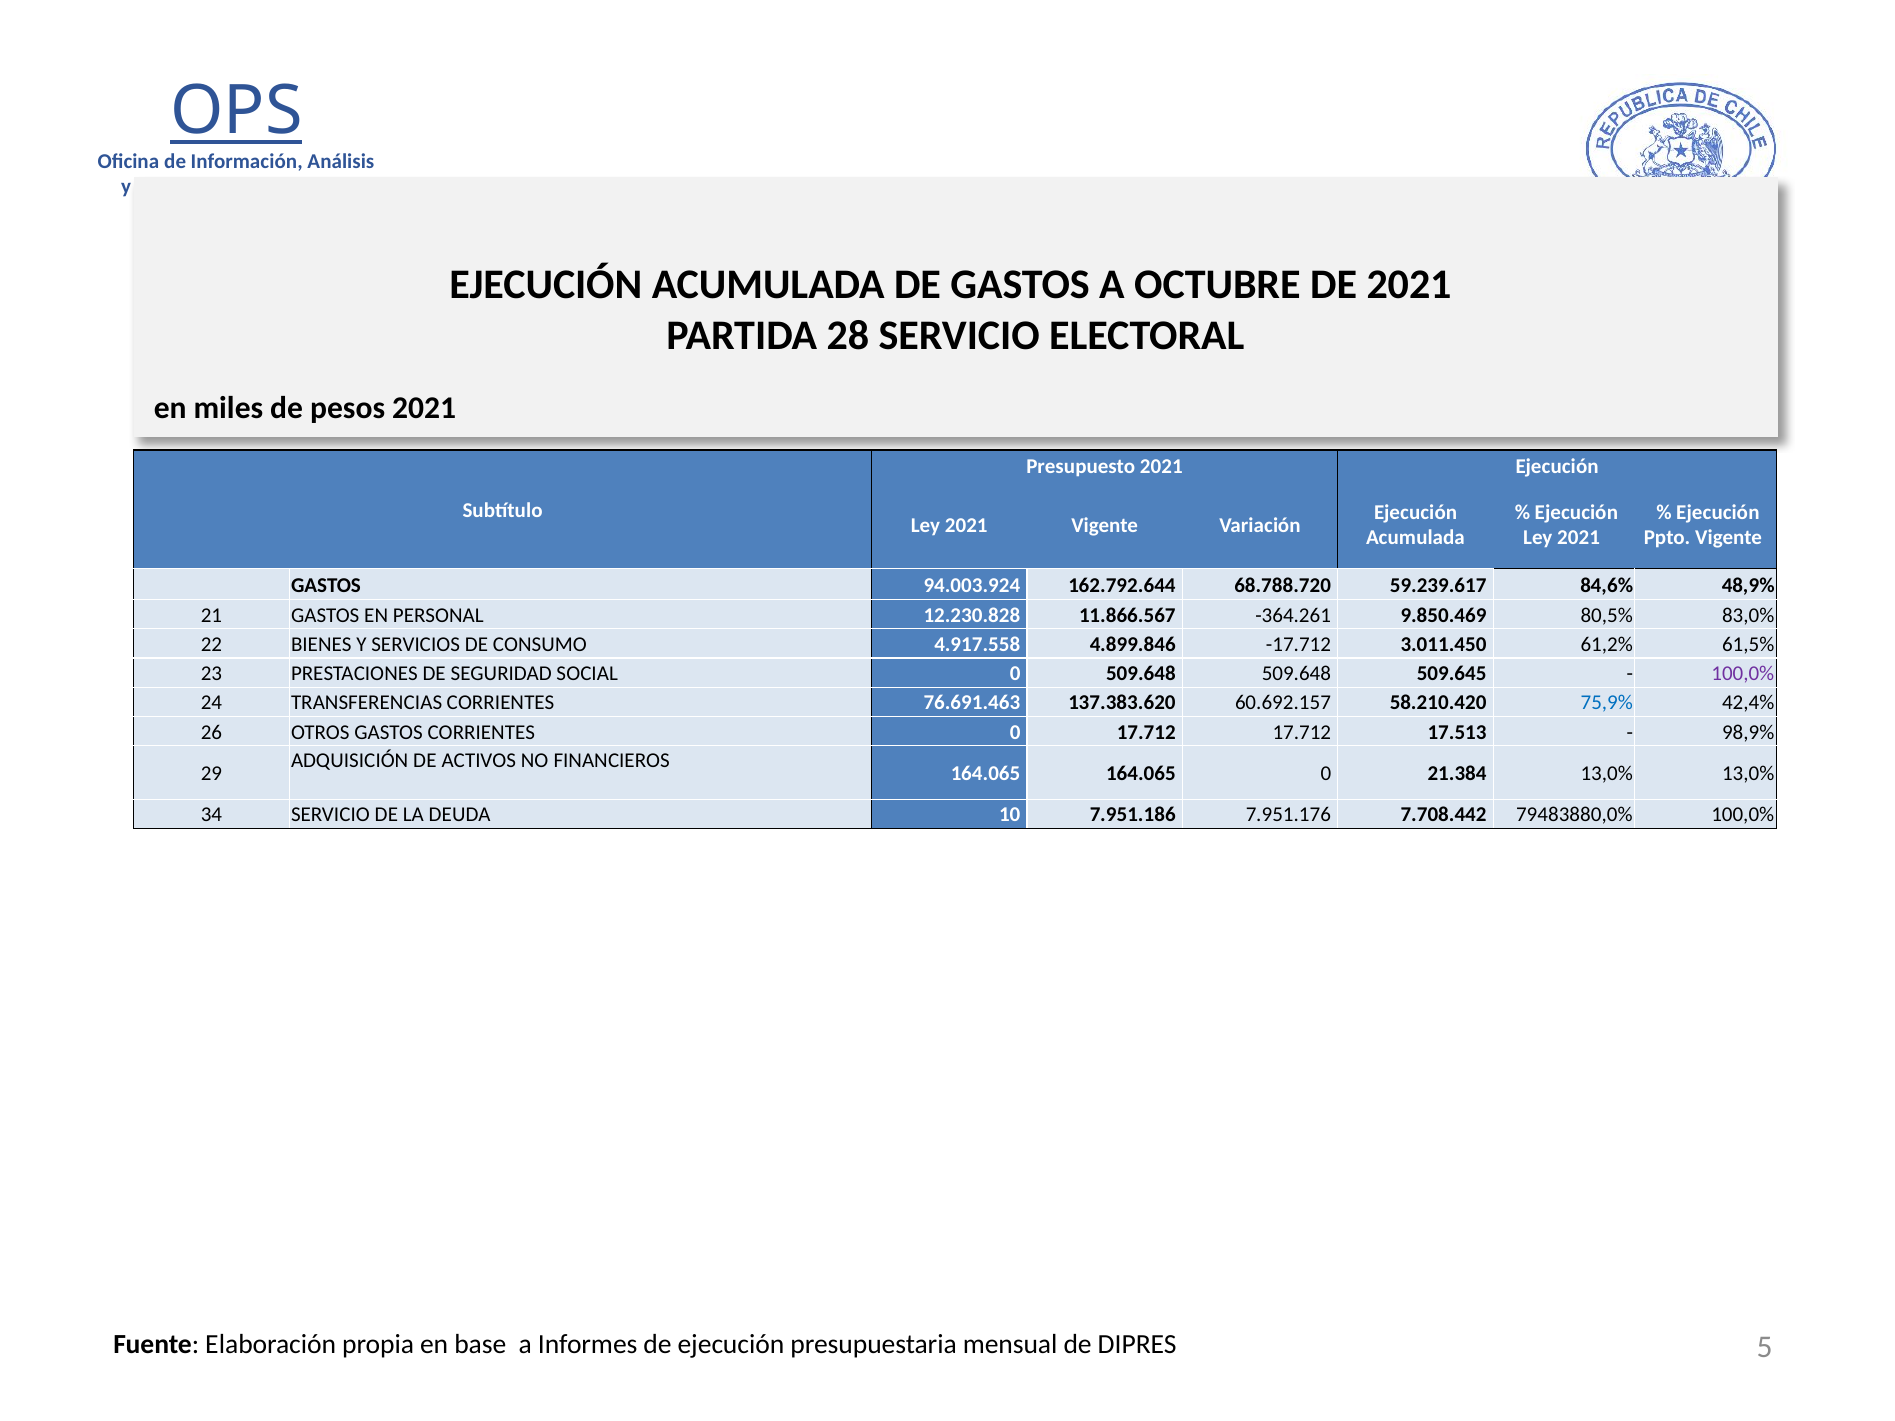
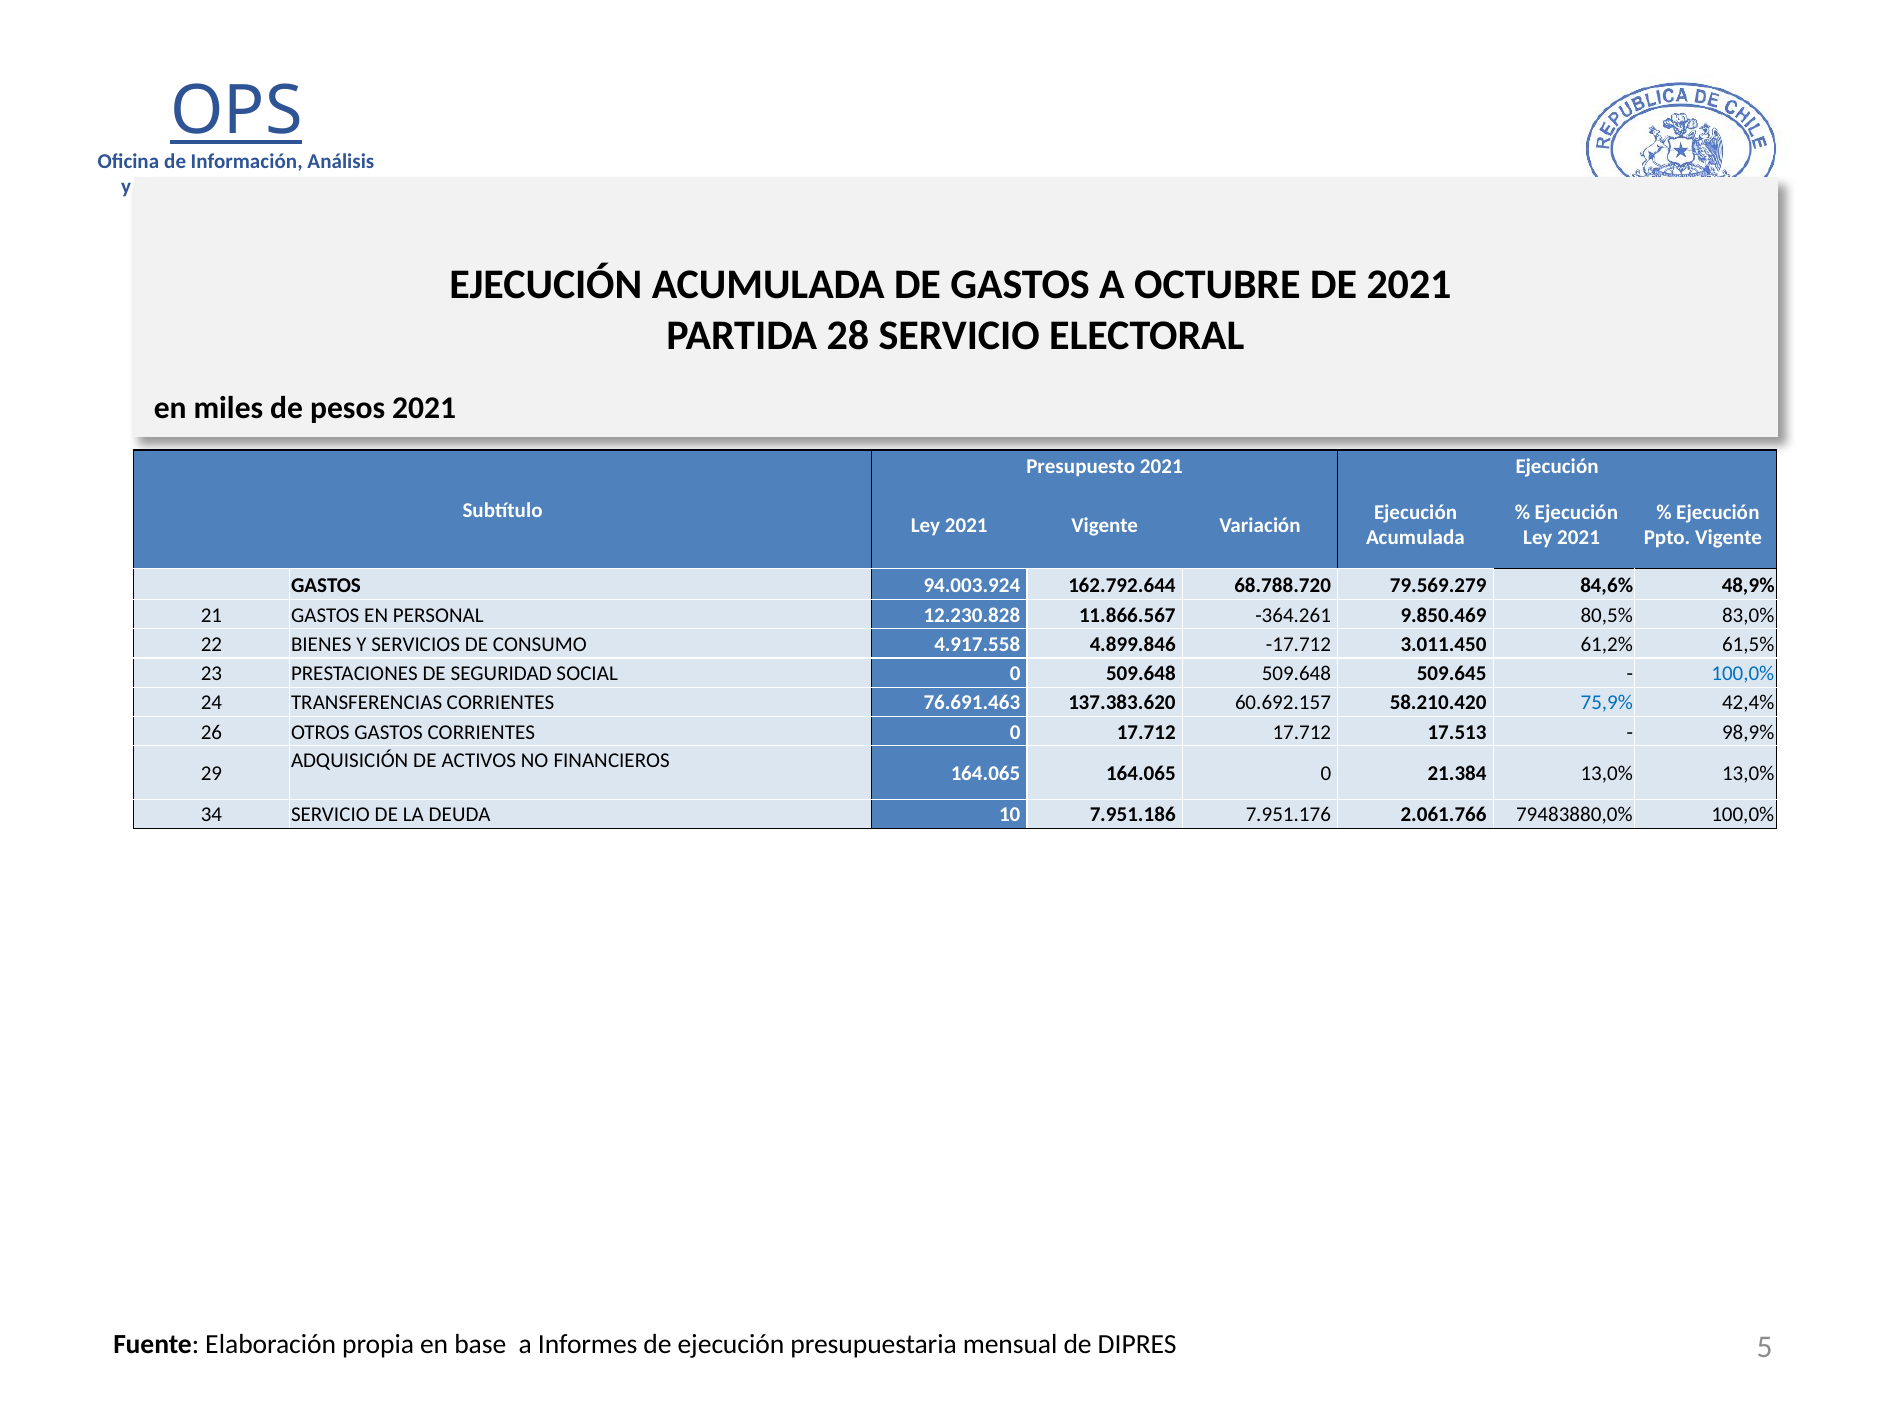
59.239.617: 59.239.617 -> 79.569.279 (1438, 585)
100,0% colour: purple -> blue (1743, 674)
7.708.442: 7.708.442 -> 2.061.766 (1444, 815)
